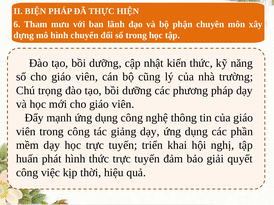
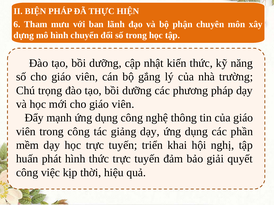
cũng: cũng -> gắng (149, 77)
